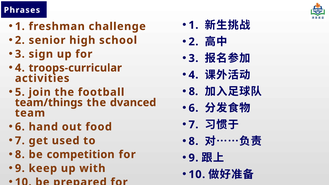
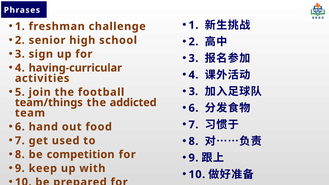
troops-curricular: troops-curricular -> having-curricular (75, 68)
8: 8 -> 3 (193, 92)
dvanced: dvanced -> addicted (133, 103)
